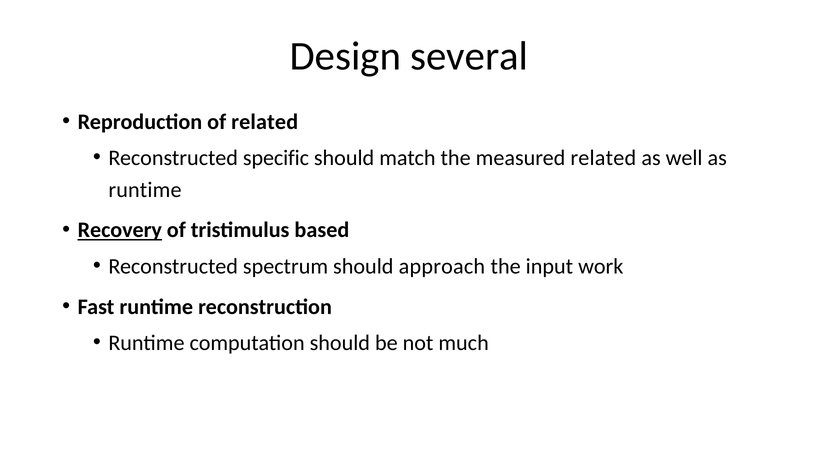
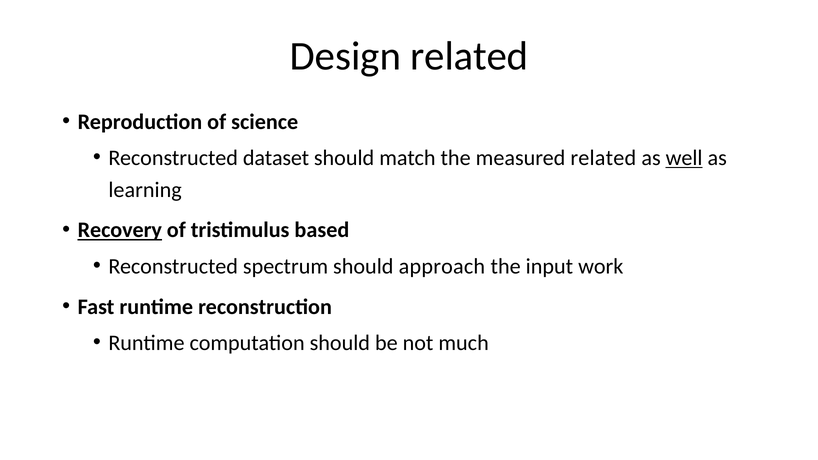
Design several: several -> related (469, 56)
of related: related -> science (265, 122)
specific: specific -> dataset (276, 158)
well underline: none -> present (684, 158)
runtime: runtime -> learning (145, 190)
